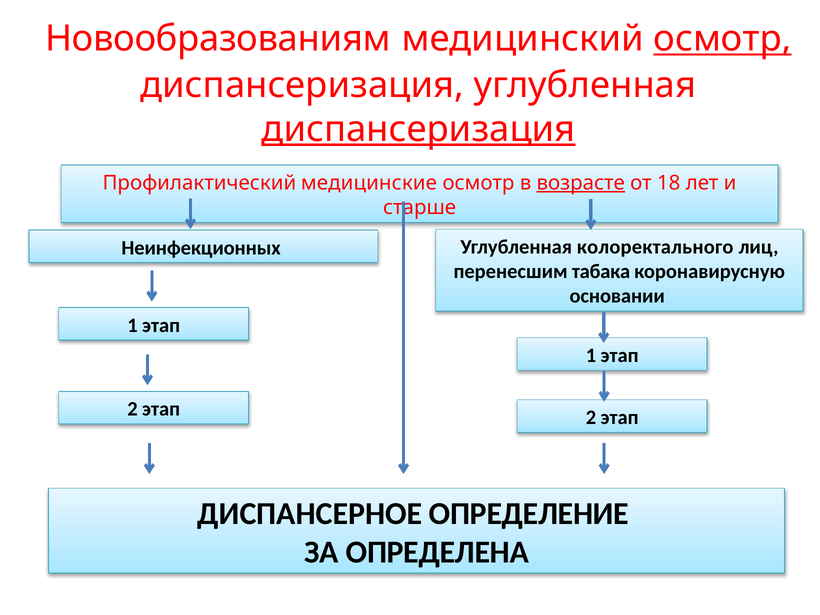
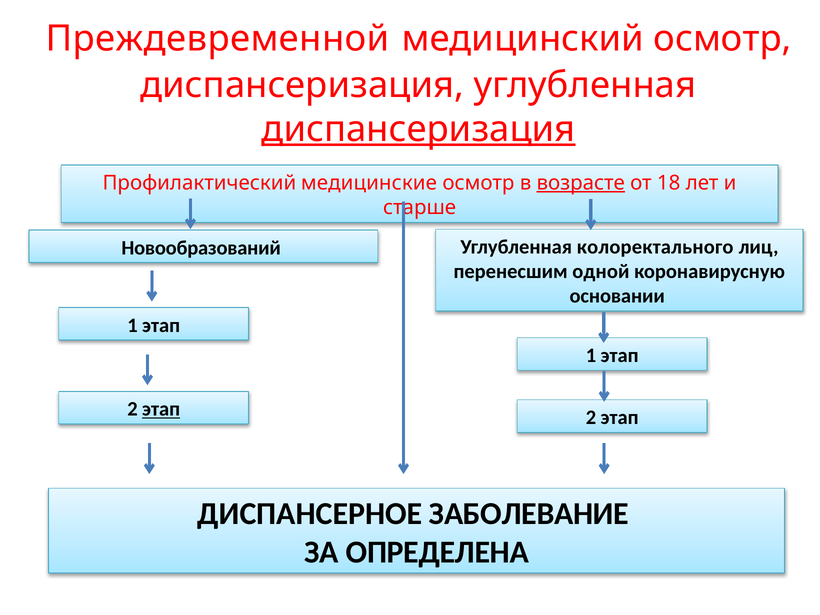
Новообразованиям: Новообразованиям -> Преждевременной (218, 39)
осмотр underline: present -> none (722, 39)
Неинфекционных: Неинфекционных -> Новообразований (201, 248)
табака: табака -> одной (601, 272)
этап underline: none -> present (161, 409)
ОПРЕДЕЛЕНИЕ: ОПРЕДЕЛЕНИЕ -> ЗАБОЛЕВАНИЕ (529, 514)
